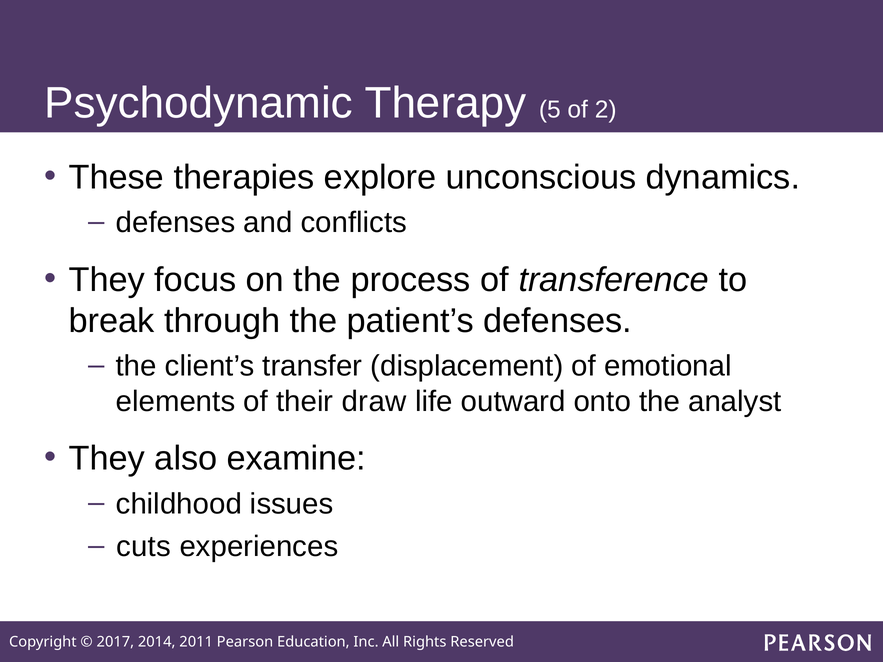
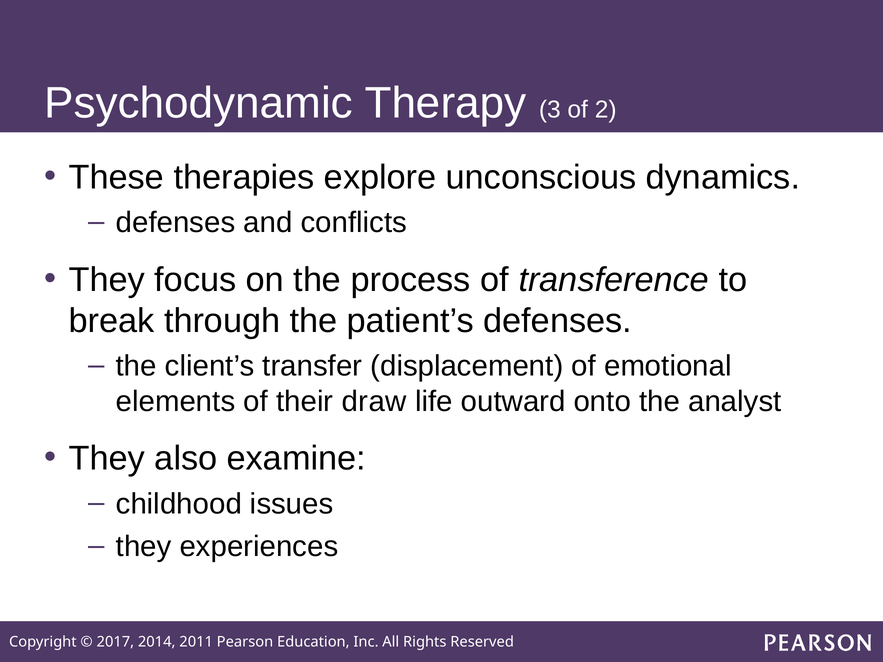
5: 5 -> 3 (550, 110)
cuts: cuts -> they (144, 547)
